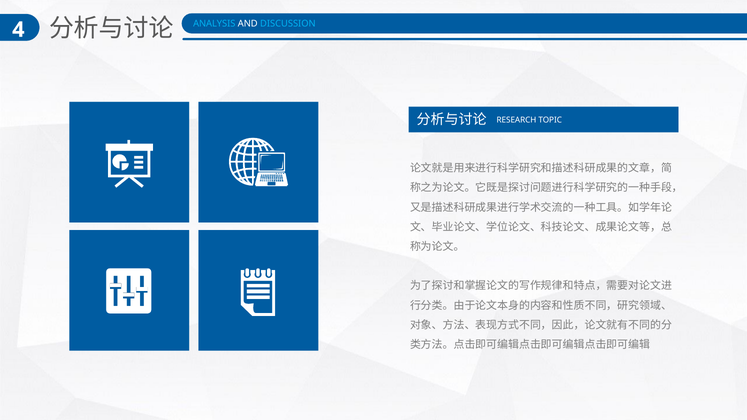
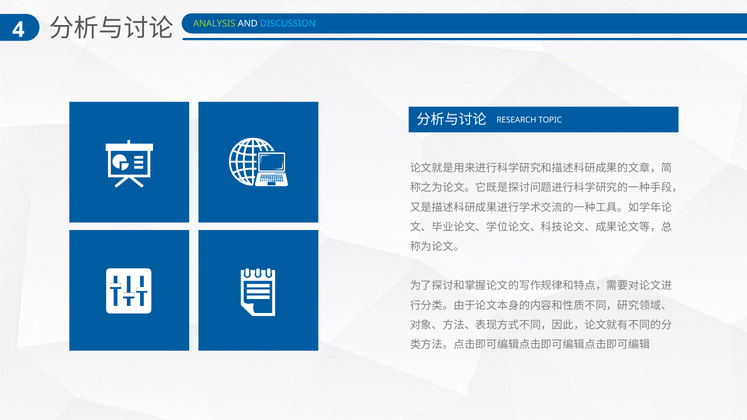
ANALYSIS colour: light blue -> light green (214, 24)
